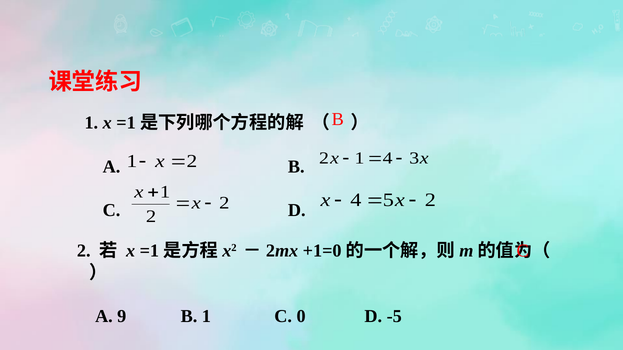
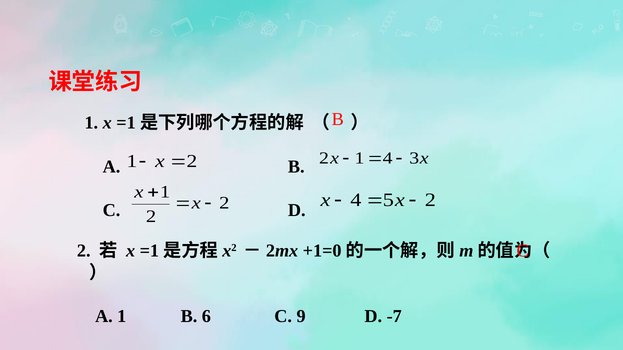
A 9: 9 -> 1 (122, 316)
B 1: 1 -> 6 (206, 316)
0: 0 -> 9 (301, 316)
-5: -5 -> -7 (394, 316)
